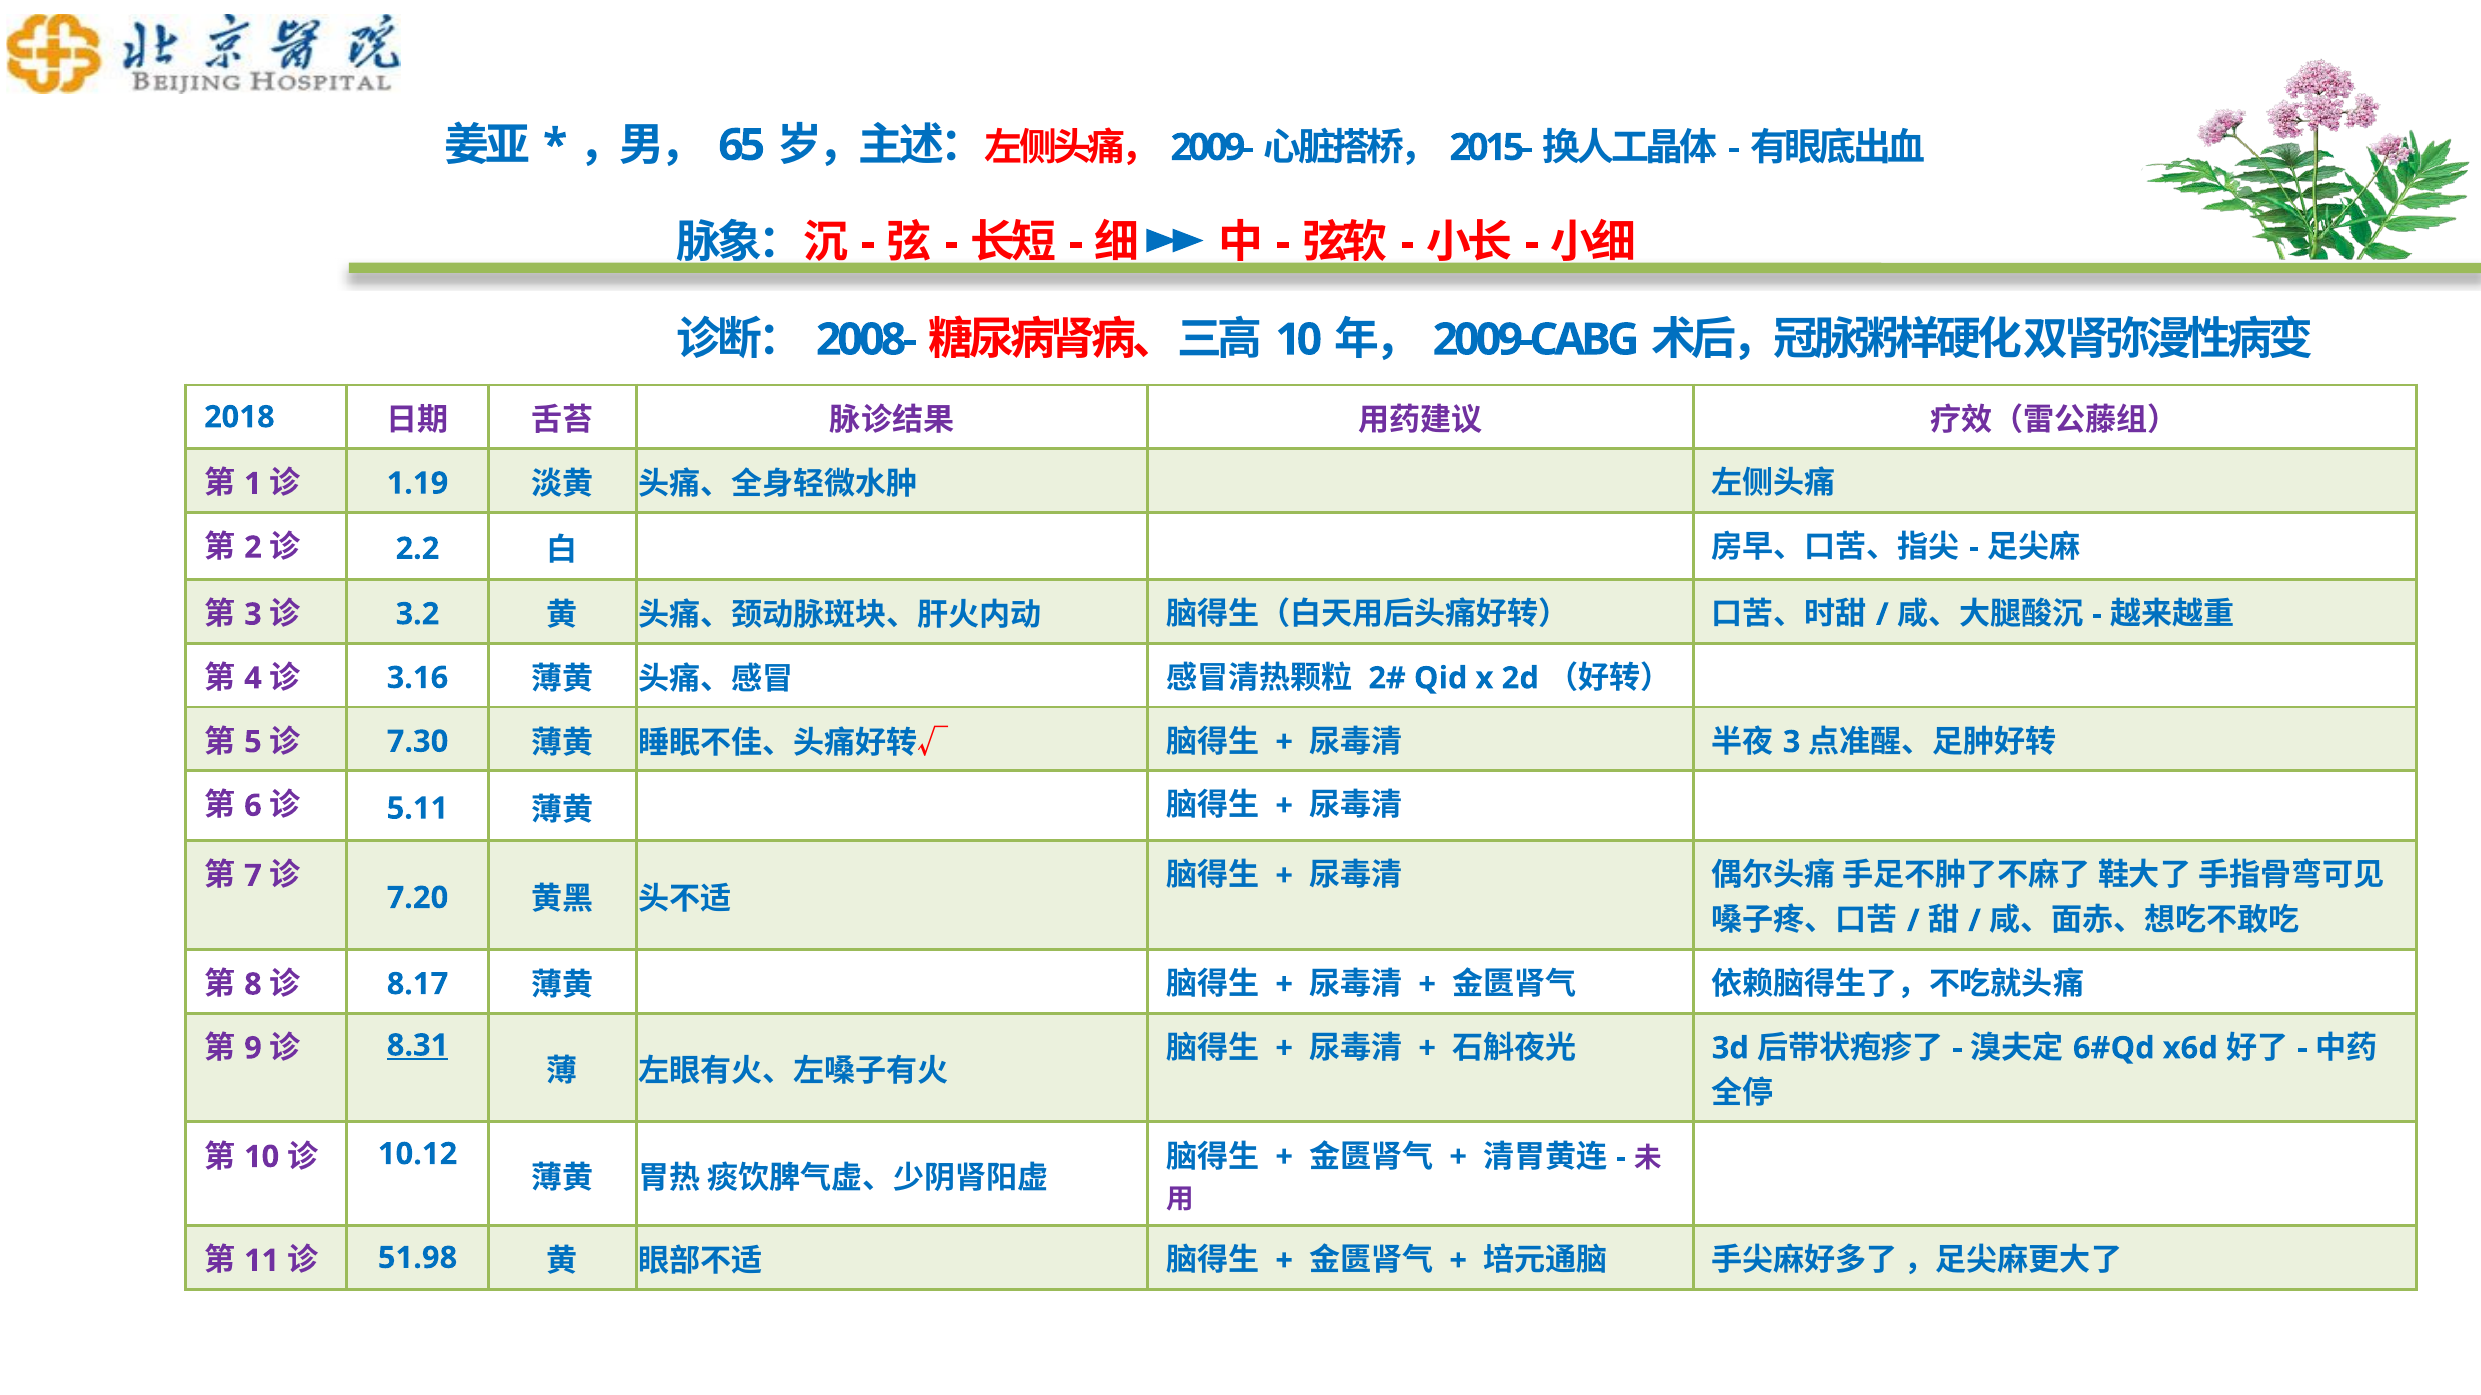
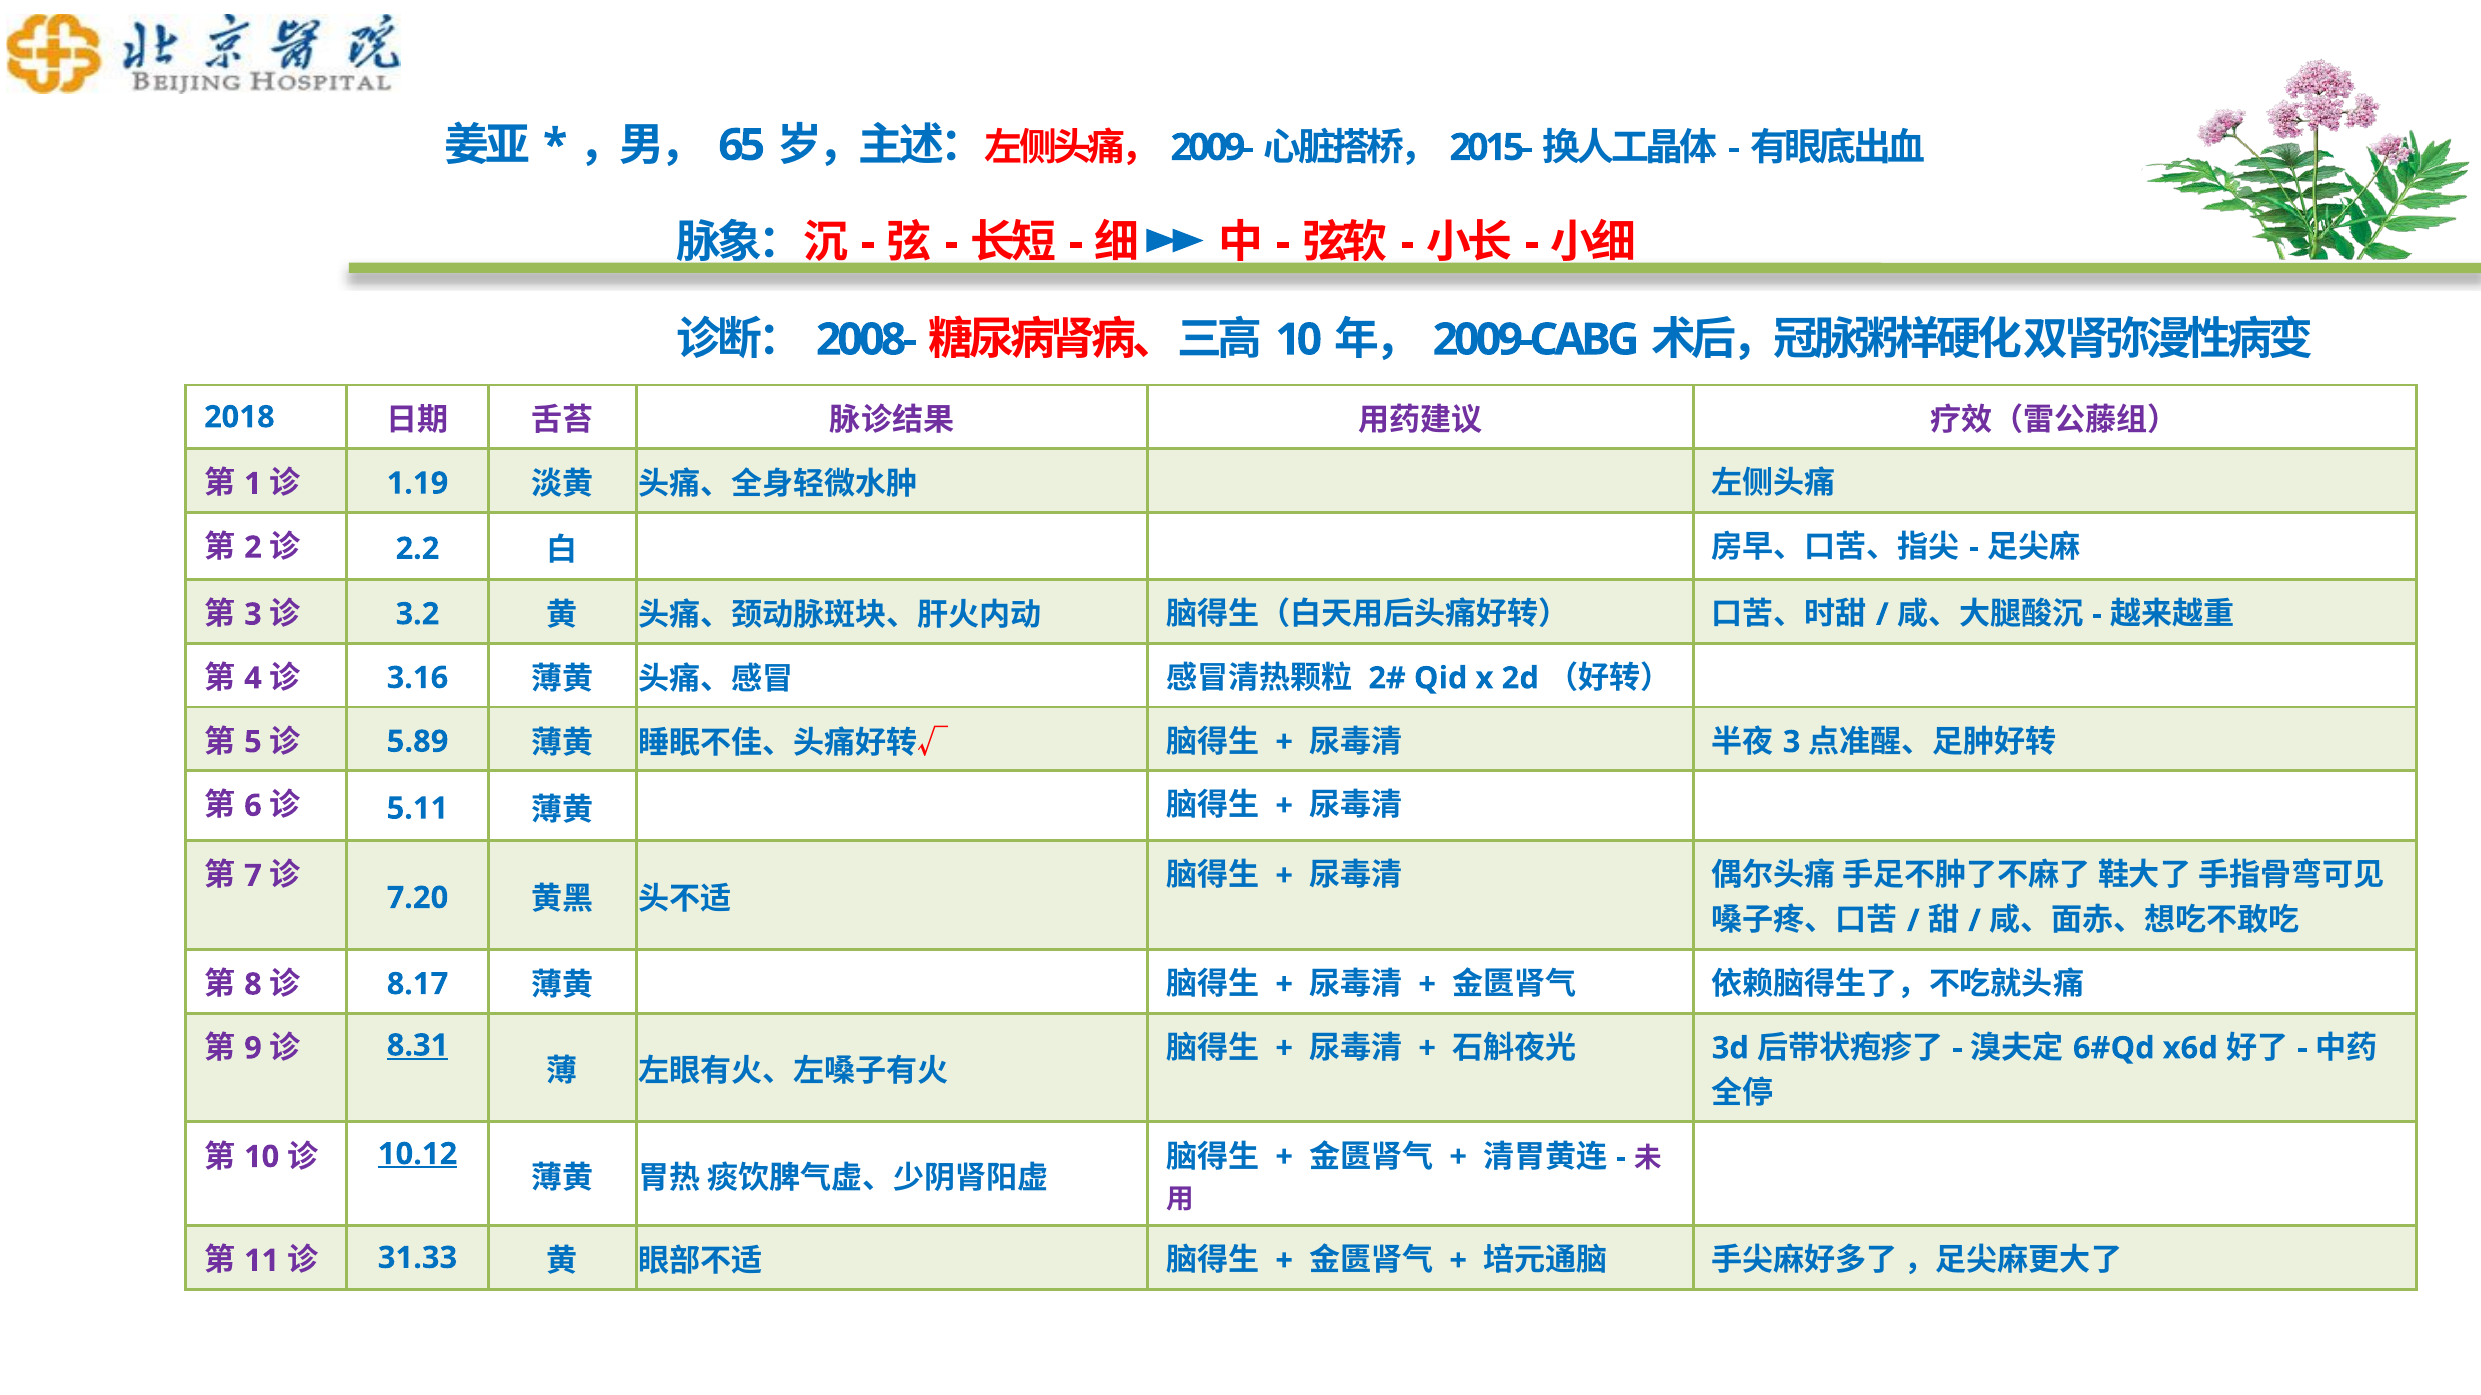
7.30: 7.30 -> 5.89 (418, 742)
10.12 underline: none -> present (418, 1154)
51.98: 51.98 -> 31.33 (418, 1258)
